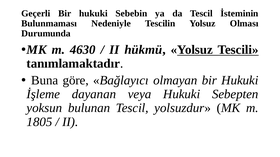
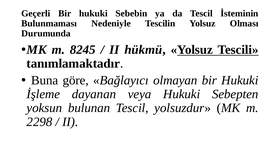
4630: 4630 -> 8245 (83, 50)
1805: 1805 -> 2298 (39, 122)
